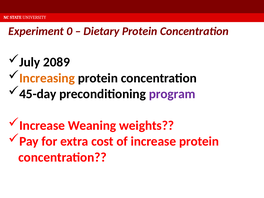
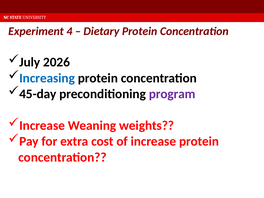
0: 0 -> 4 (69, 31)
2089: 2089 -> 2026 (57, 62)
Increasing colour: orange -> blue (47, 78)
